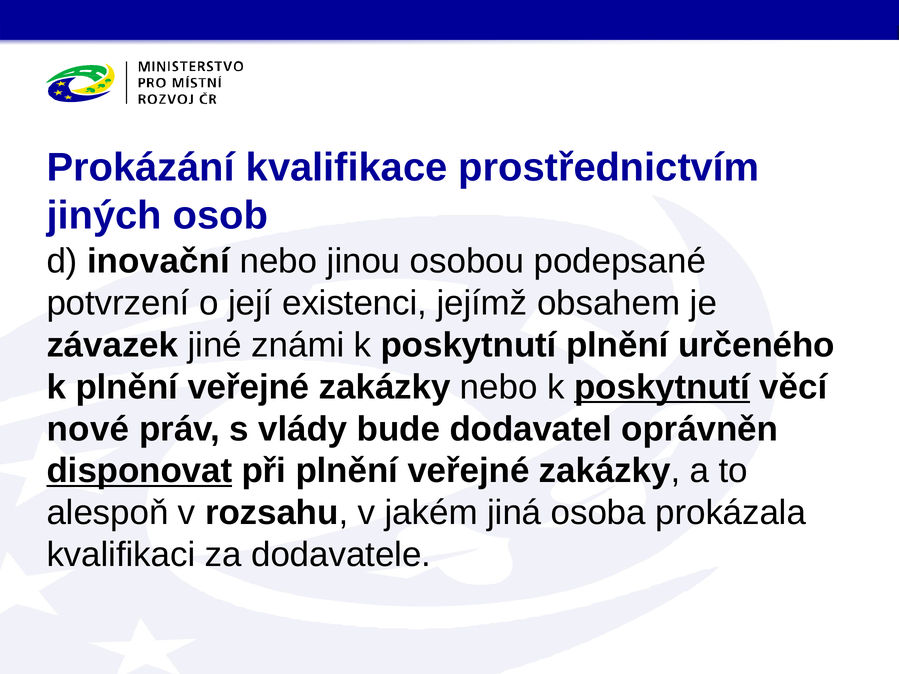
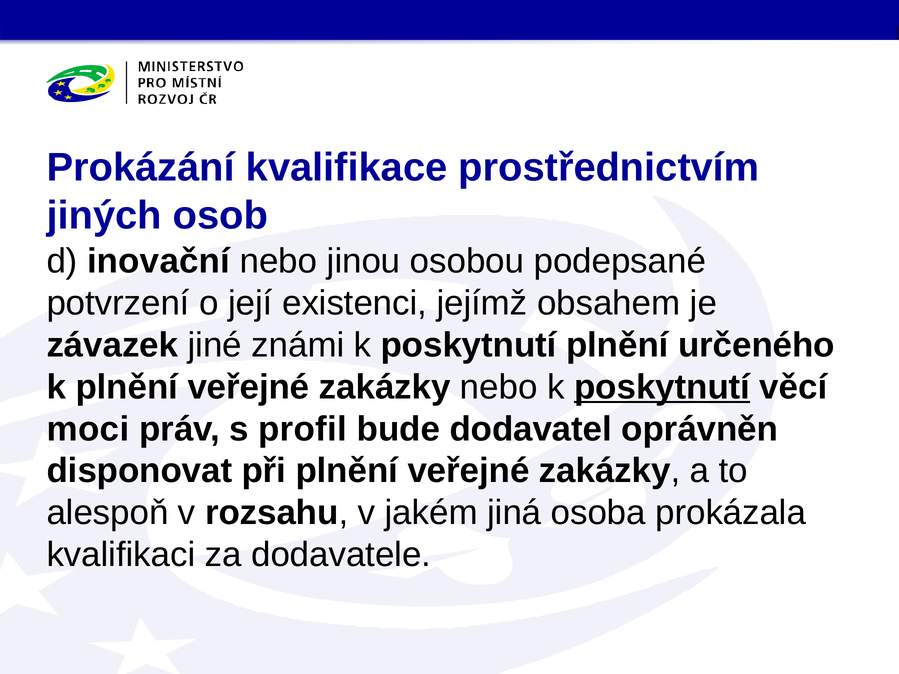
nové: nové -> moci (88, 429)
vlády: vlády -> profil (303, 429)
disponovat underline: present -> none (139, 471)
